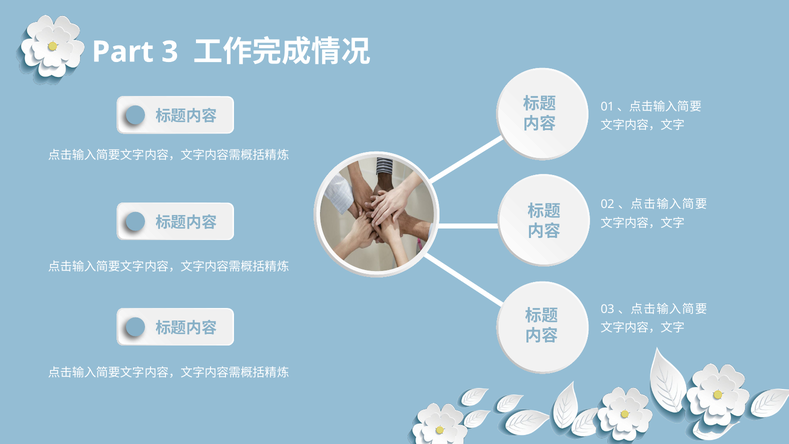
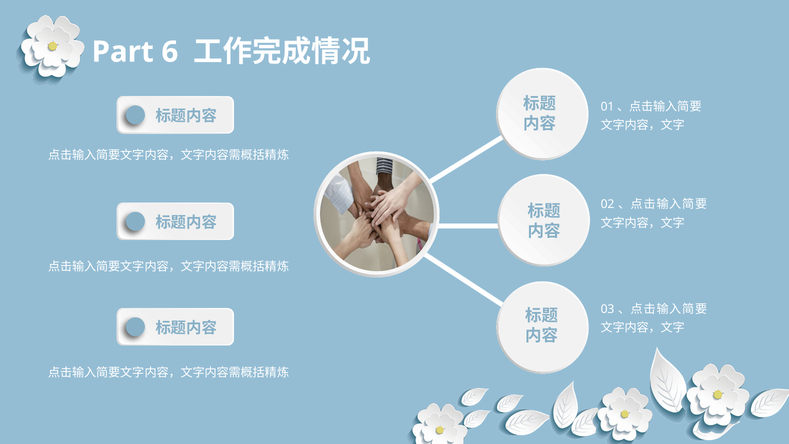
3: 3 -> 6 (170, 52)
